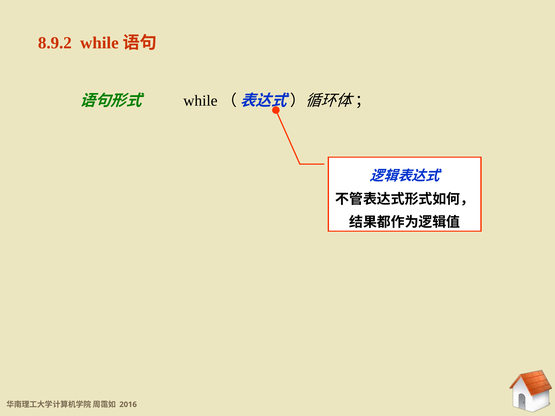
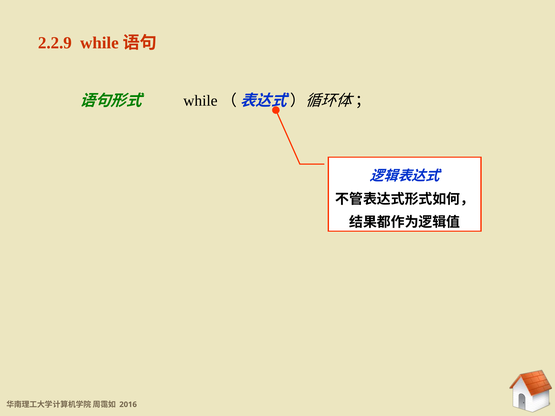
8.9.2: 8.9.2 -> 2.2.9 (55, 43)
